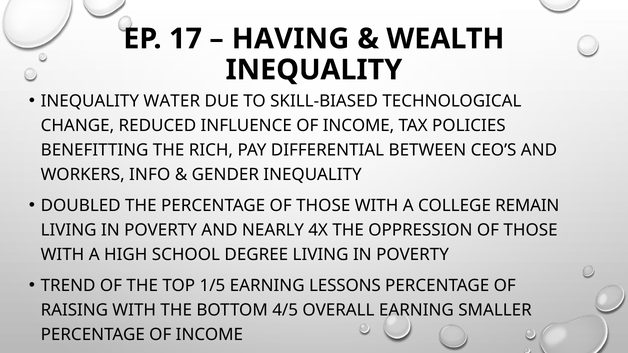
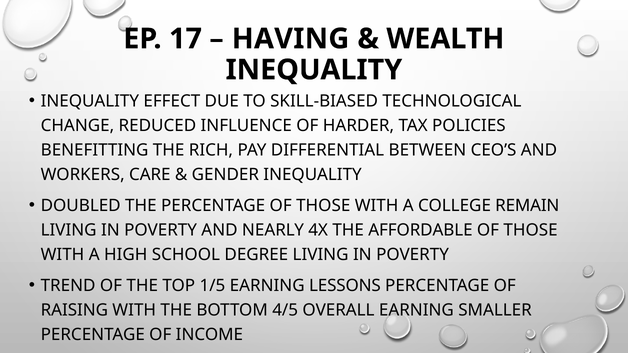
WATER: WATER -> EFFECT (172, 101)
INFLUENCE OF INCOME: INCOME -> HARDER (358, 126)
INFO: INFO -> CARE (150, 175)
OPPRESSION: OPPRESSION -> AFFORDABLE (420, 230)
